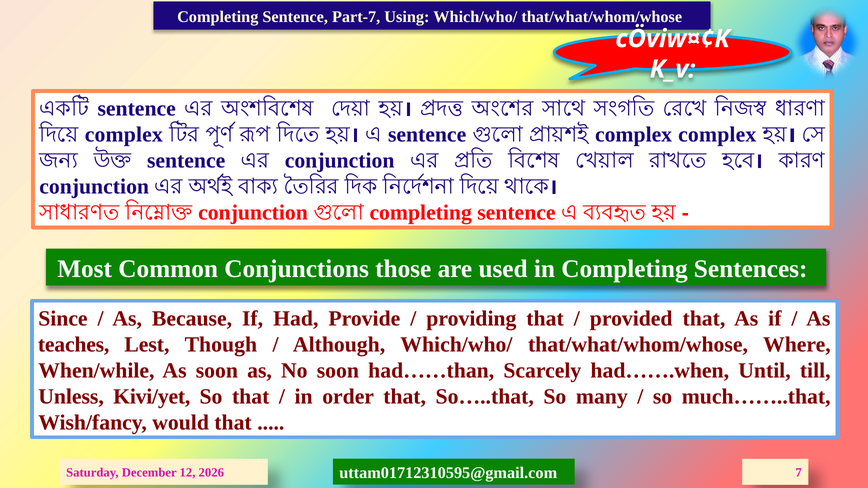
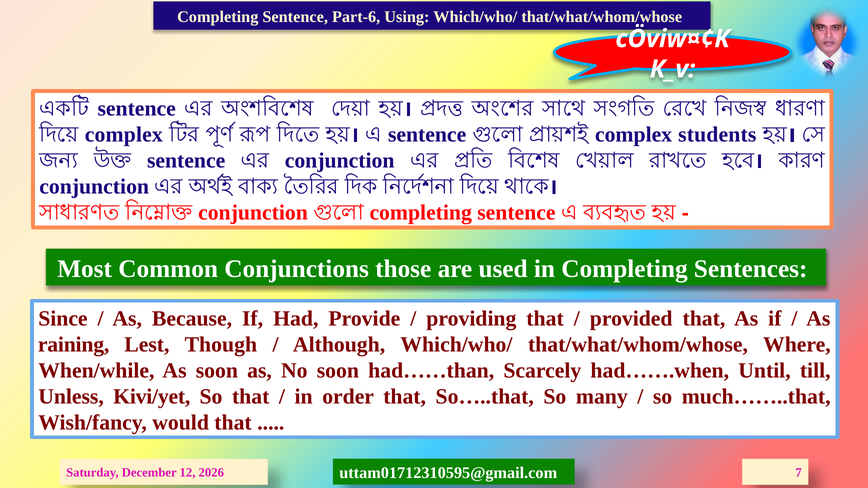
Part-7: Part-7 -> Part-6 (356, 17)
complex complex: complex -> students (717, 135)
teaches: teaches -> raining (74, 345)
